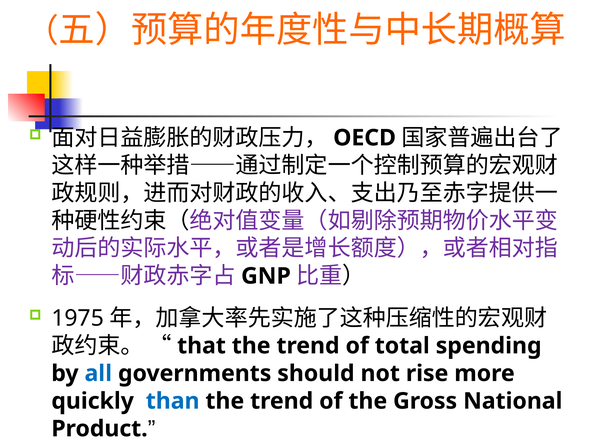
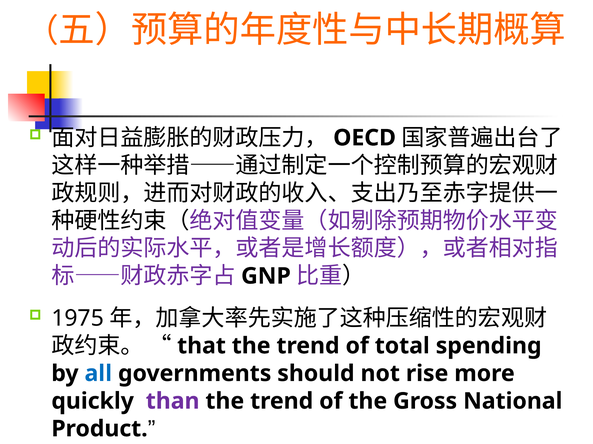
than colour: blue -> purple (173, 402)
